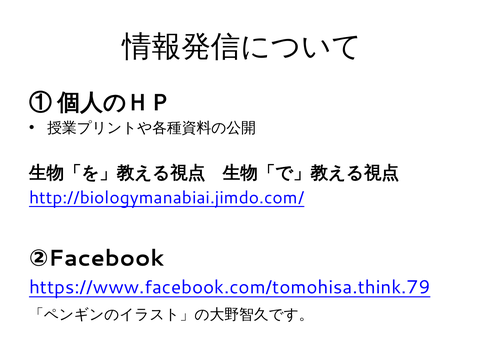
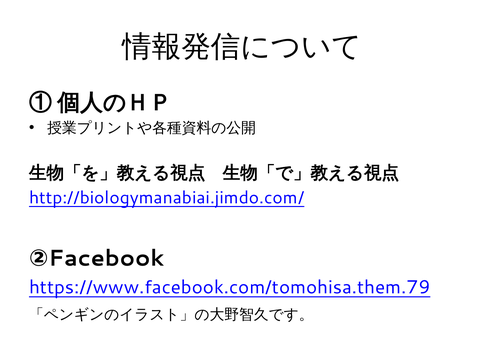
https://www.facebook.com/tomohisa.think.79: https://www.facebook.com/tomohisa.think.79 -> https://www.facebook.com/tomohisa.them.79 (230, 287)
